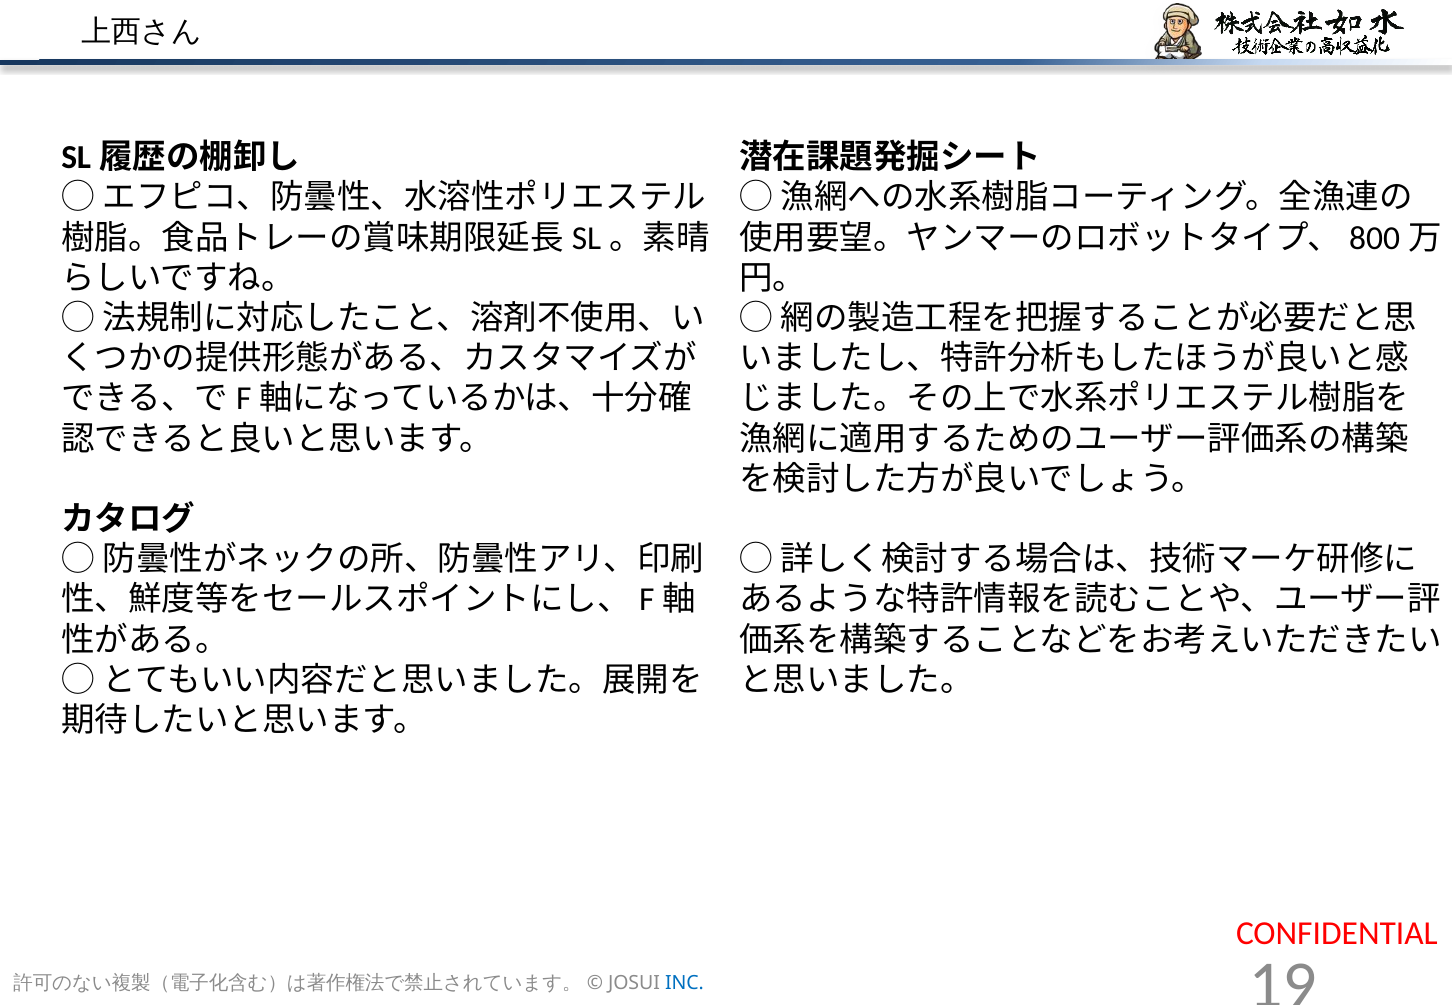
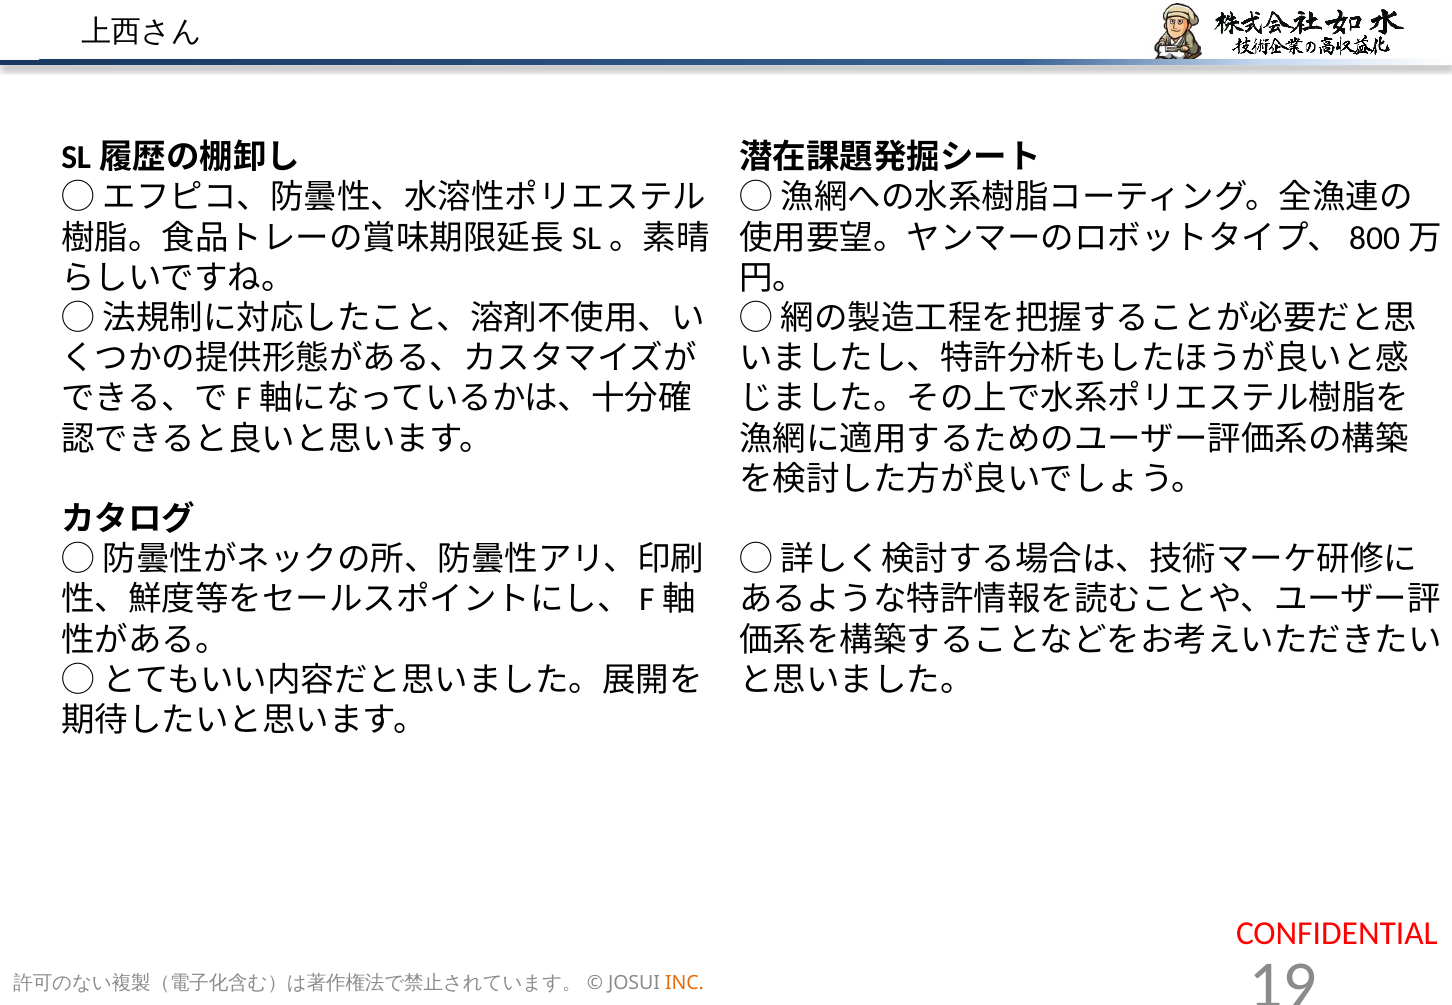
INC colour: blue -> orange (684, 983)
